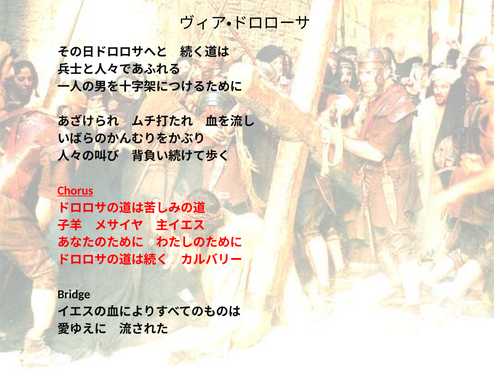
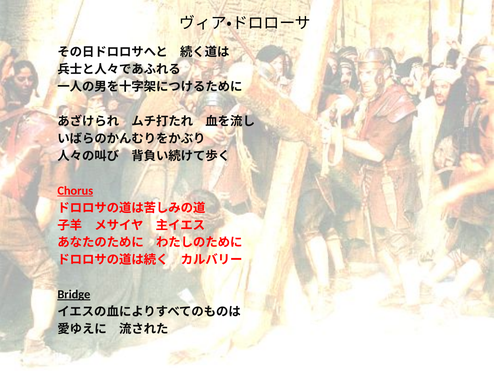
Bridge underline: none -> present (74, 294)
